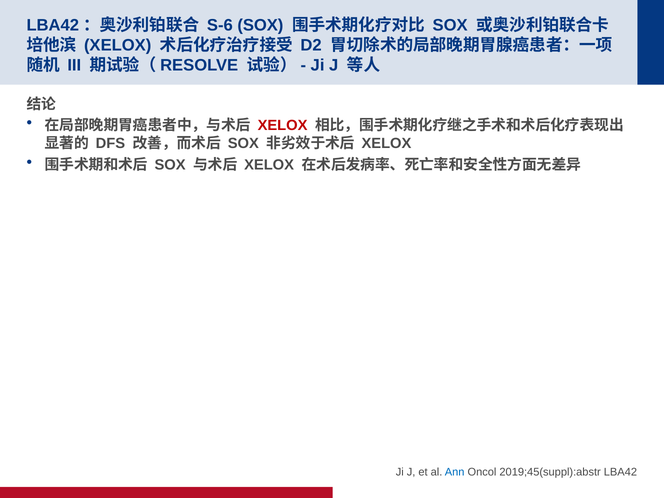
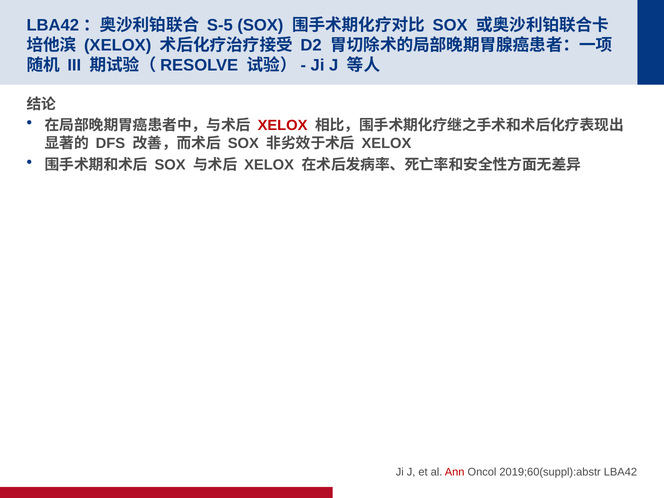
S-6: S-6 -> S-5 (220, 25)
Ann colour: blue -> red (455, 472)
2019;45(suppl):abstr: 2019;45(suppl):abstr -> 2019;60(suppl):abstr (550, 472)
